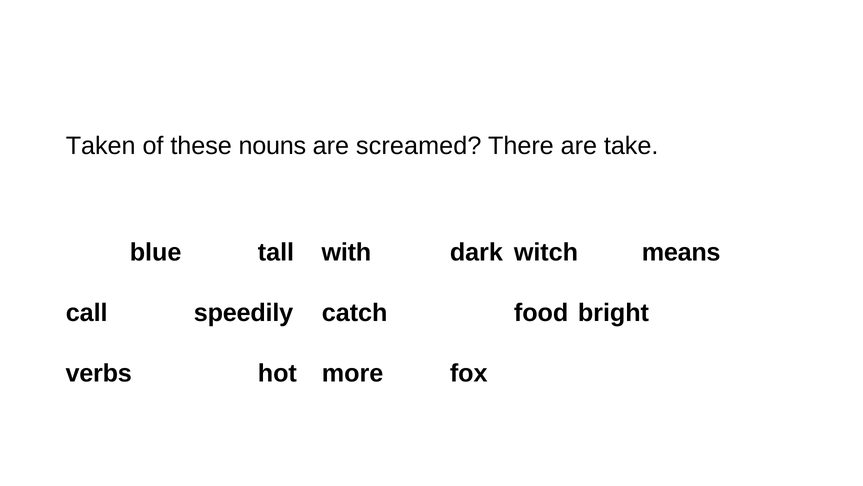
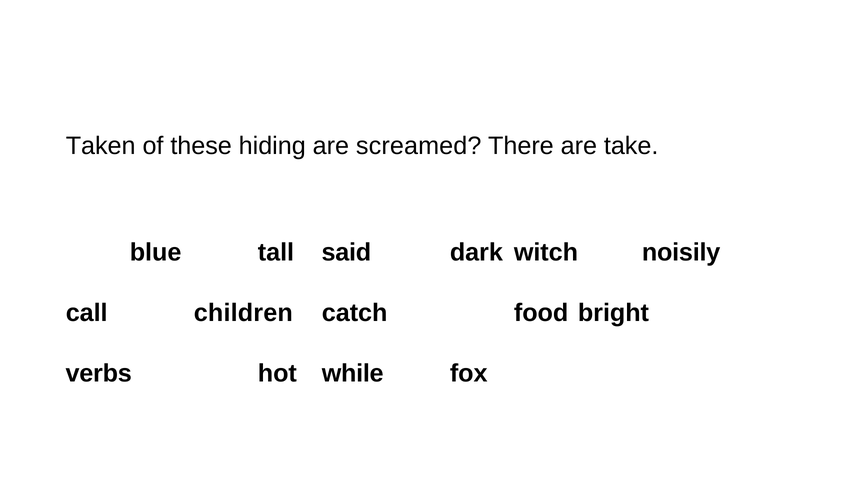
nouns: nouns -> hiding (272, 146)
with: with -> said (346, 252)
means: means -> noisily (681, 252)
speedily: speedily -> children (243, 312)
more: more -> while (353, 373)
